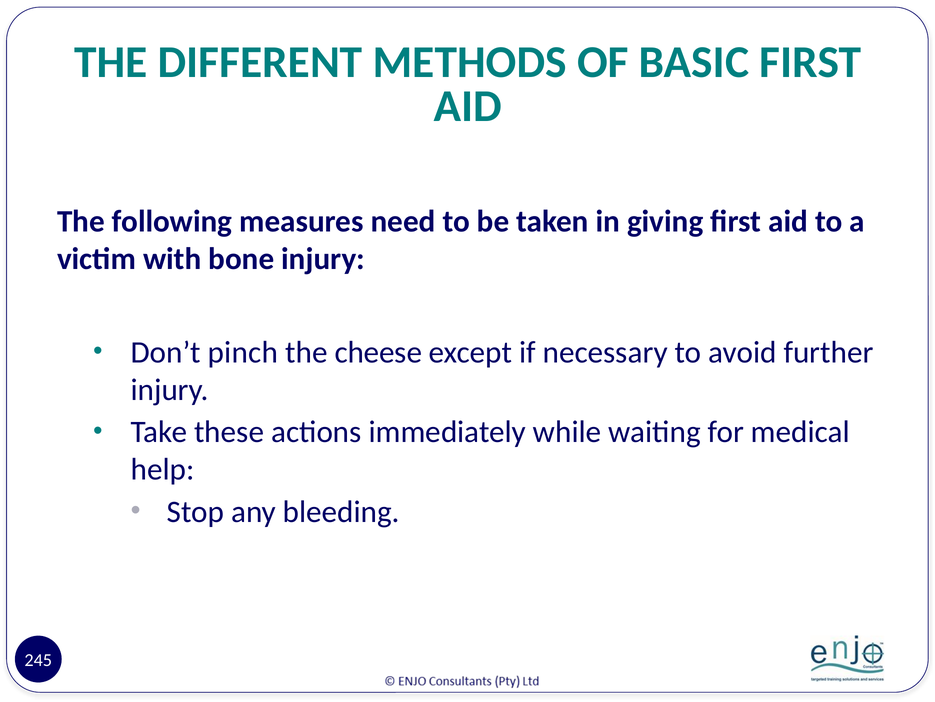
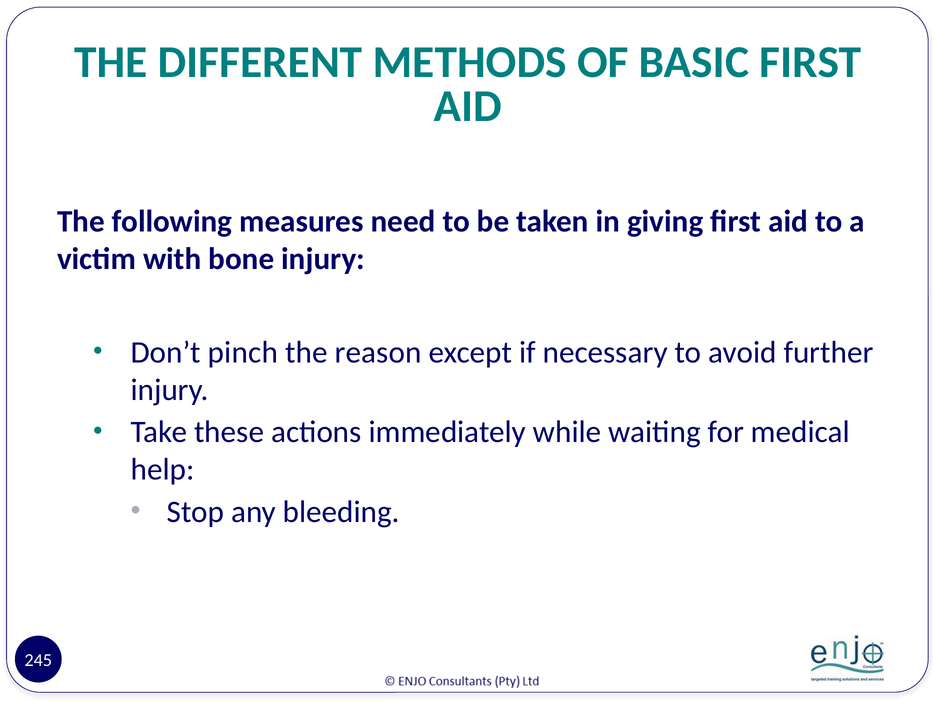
cheese: cheese -> reason (378, 352)
